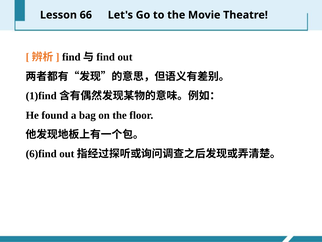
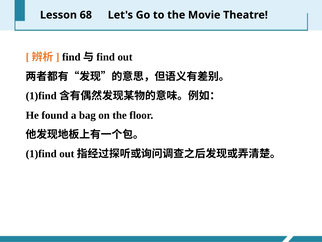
66: 66 -> 68 (86, 15)
6)find: 6)find -> 1)find (41, 154)
